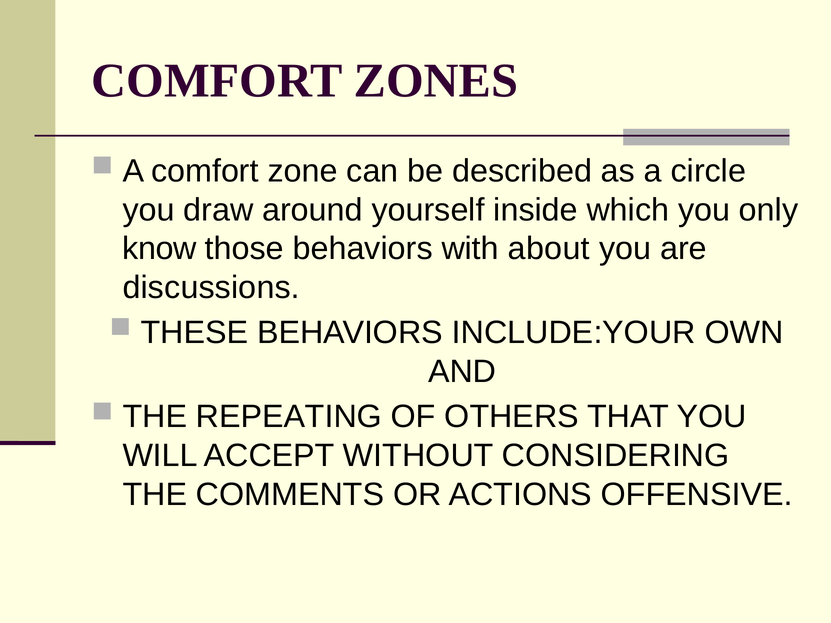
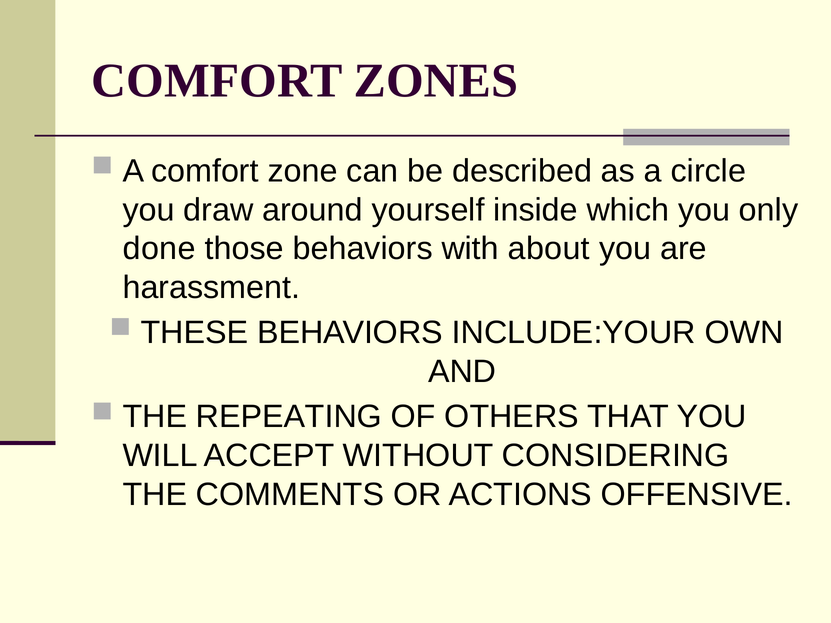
know: know -> done (159, 249)
discussions: discussions -> harassment (211, 288)
